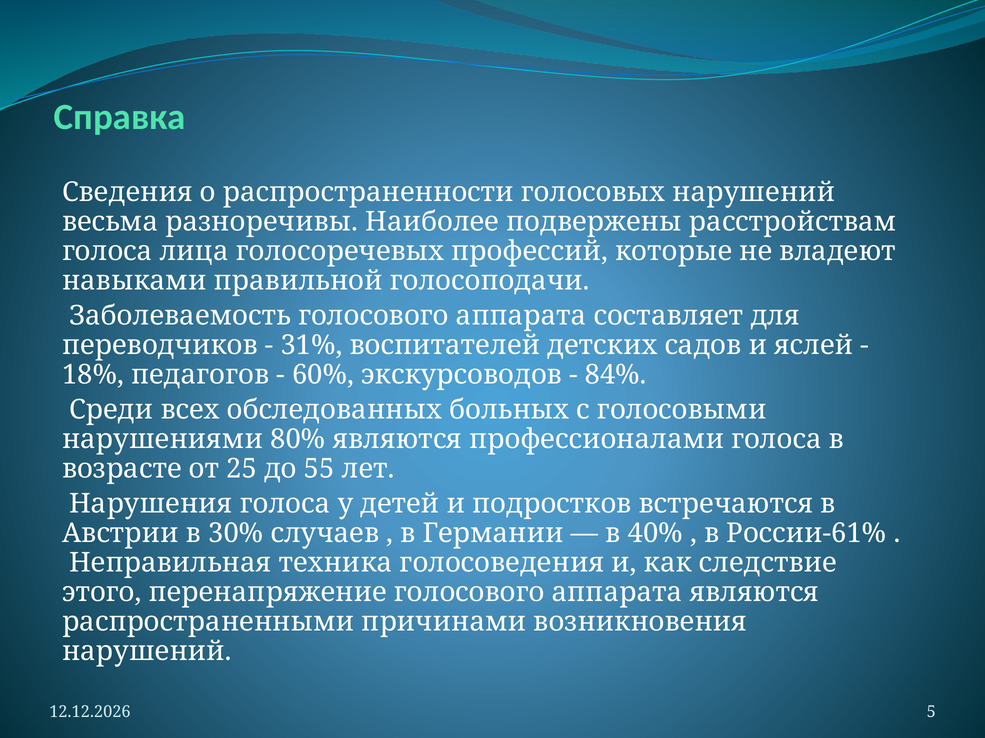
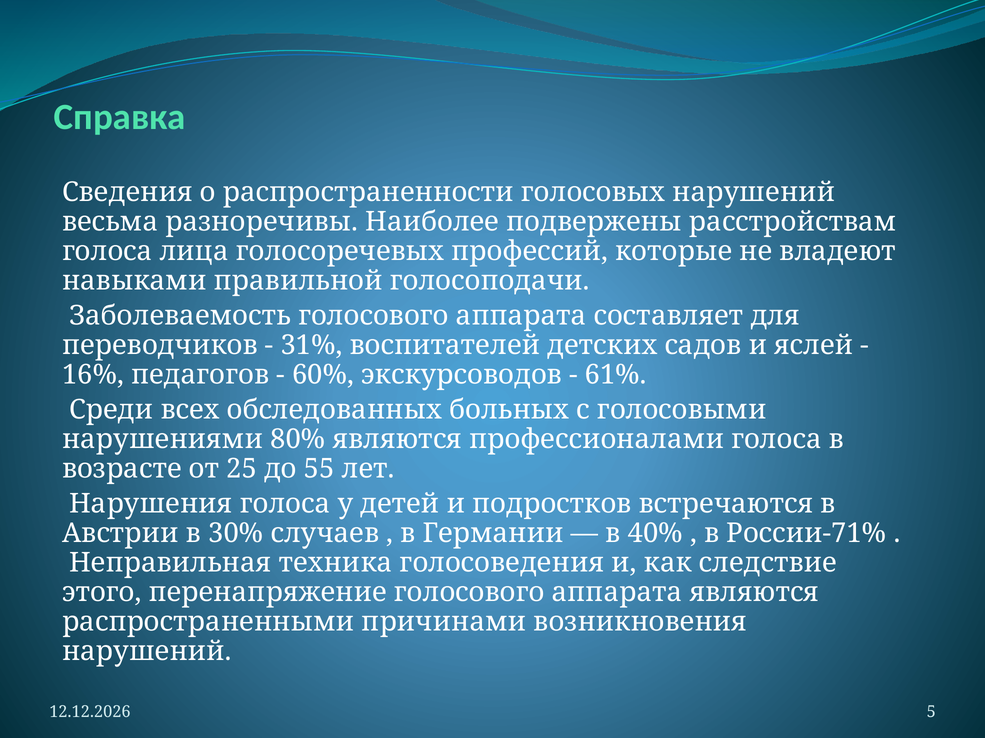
18%: 18% -> 16% (93, 375)
84%: 84% -> 61% (616, 375)
России-61%: России-61% -> России-71% (806, 534)
